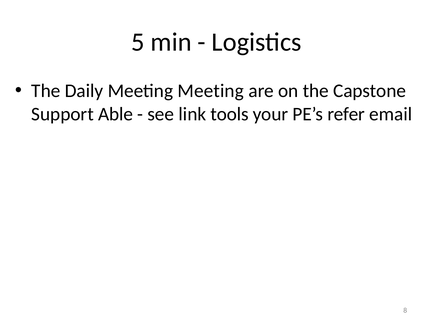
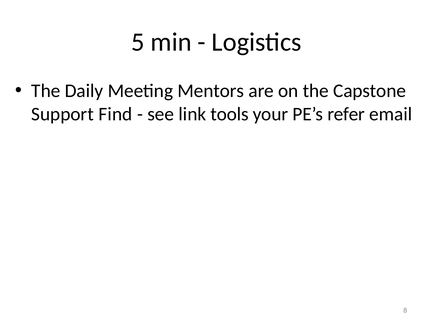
Meeting Meeting: Meeting -> Mentors (211, 91)
Able: Able -> Find (115, 114)
